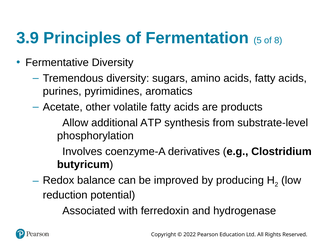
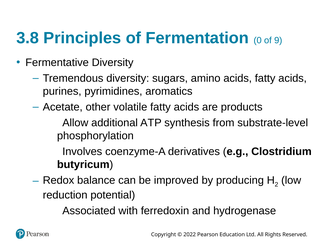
3.9: 3.9 -> 3.8 (28, 38)
5: 5 -> 0 (258, 41)
8: 8 -> 9 (278, 41)
